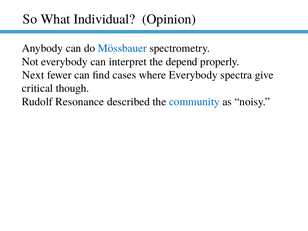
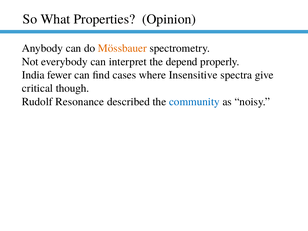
Individual: Individual -> Properties (104, 19)
Mössbauer colour: blue -> orange (122, 48)
Next: Next -> India (33, 75)
where Everybody: Everybody -> Insensitive (193, 75)
